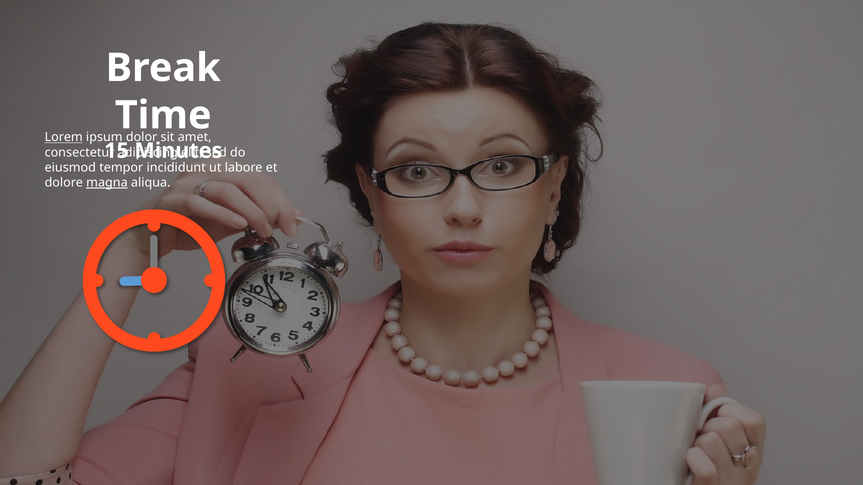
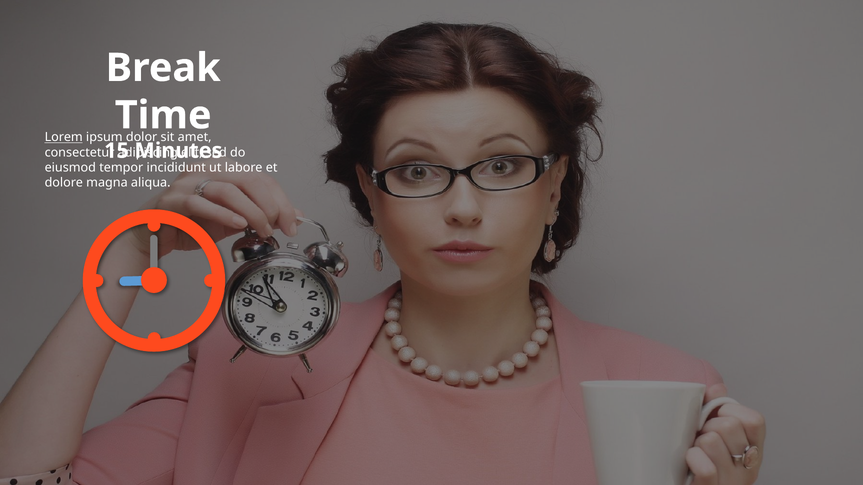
magna underline: present -> none (107, 183)
